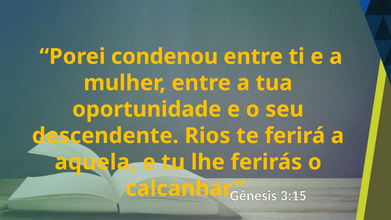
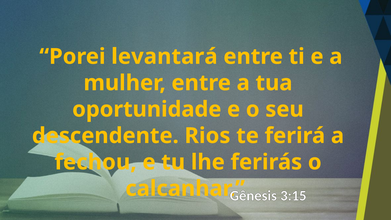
condenou: condenou -> levantará (164, 57)
aquela: aquela -> fechou (96, 162)
